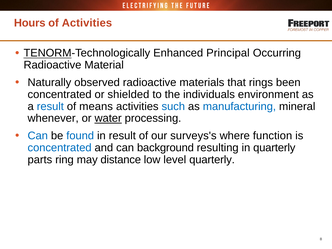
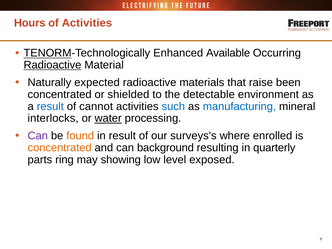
Principal: Principal -> Available (228, 53)
Radioactive underline: none -> present (52, 65)
observed: observed -> expected (97, 82)
rings: rings -> raise (261, 82)
individuals: individuals -> detectable (209, 94)
means: means -> cannot (96, 106)
whenever: whenever -> interlocks (53, 118)
Can colour: blue -> purple (38, 136)
found colour: blue -> orange (80, 136)
function: function -> enrolled (273, 136)
concentrated colour: blue -> orange (60, 148)
distance: distance -> showing (121, 160)
level quarterly: quarterly -> exposed (212, 160)
